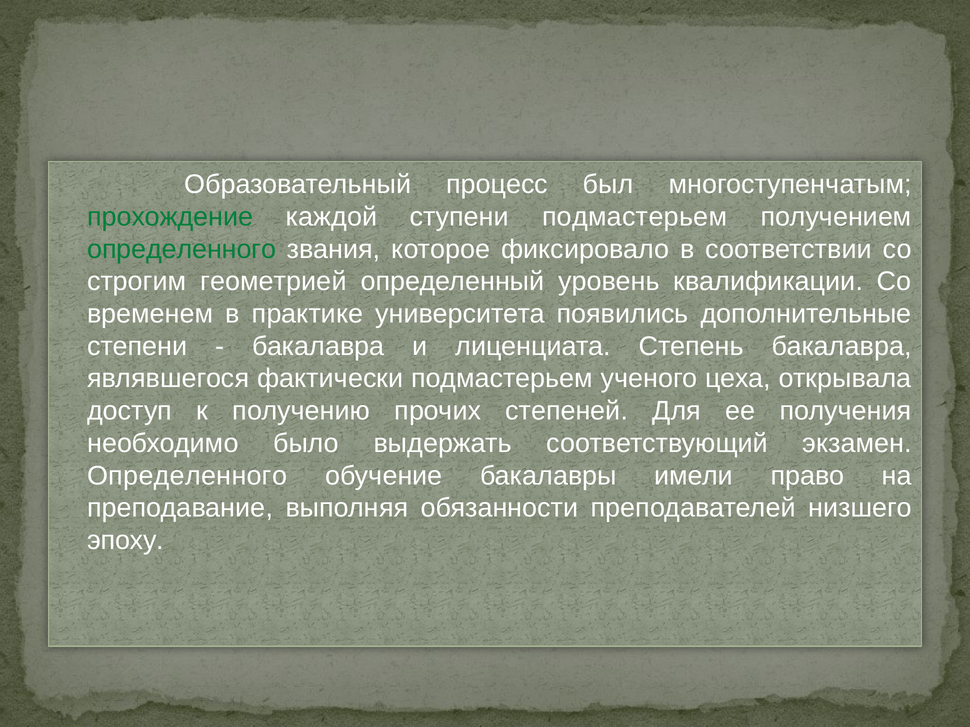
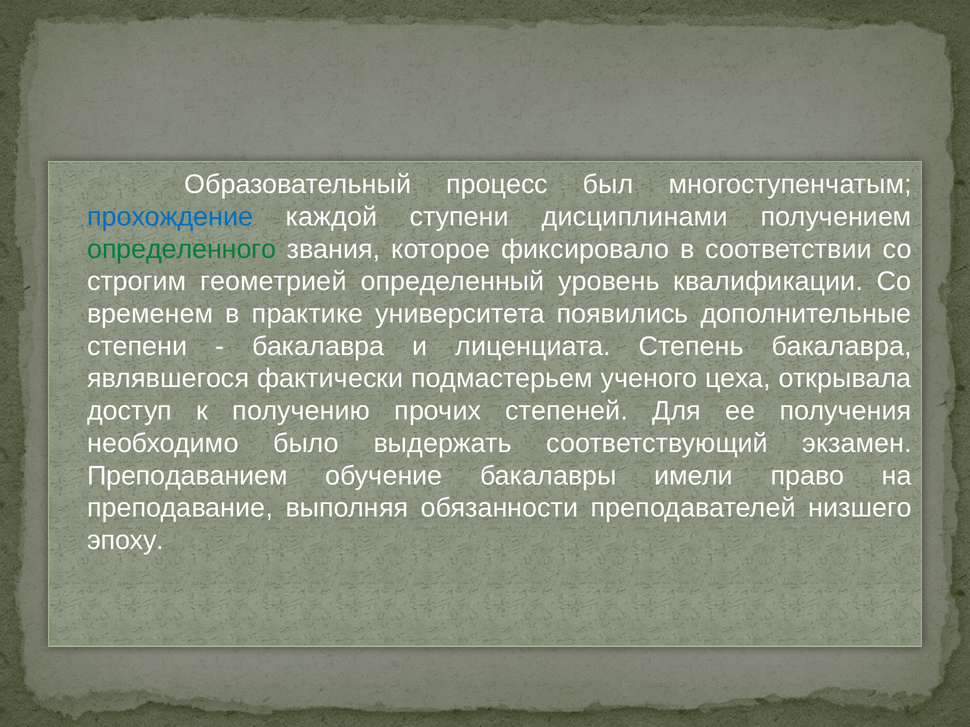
прохождение colour: green -> blue (170, 217)
ступени подмастерьем: подмастерьем -> дисциплинами (635, 217)
Определенного: Определенного -> Преподаванием (187, 476)
